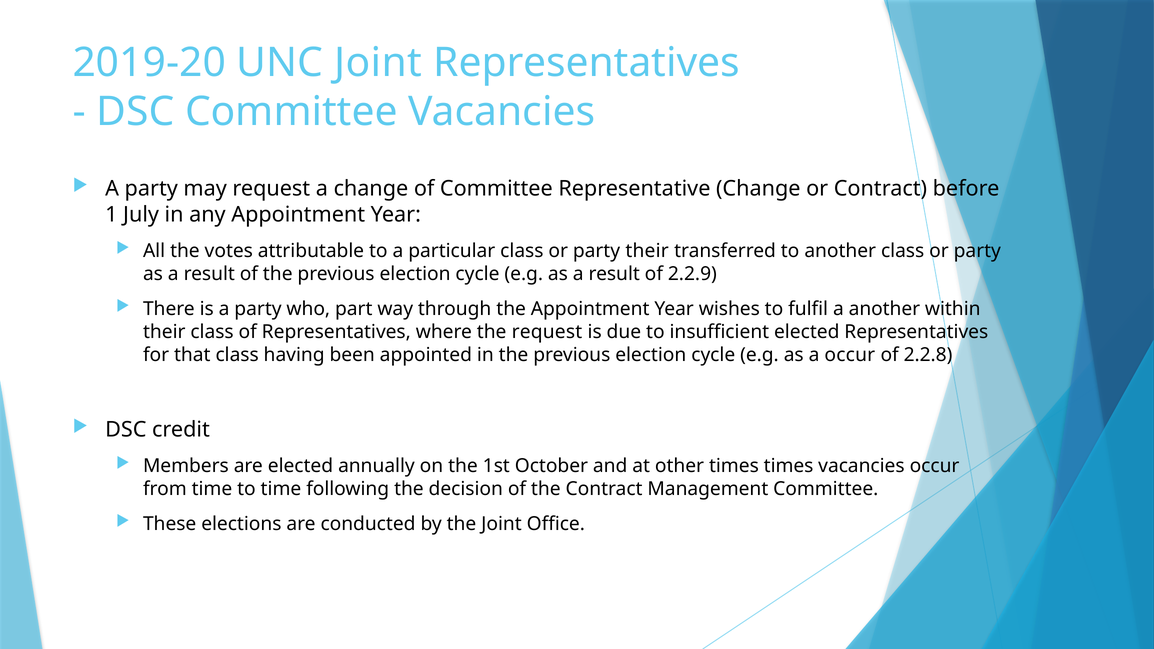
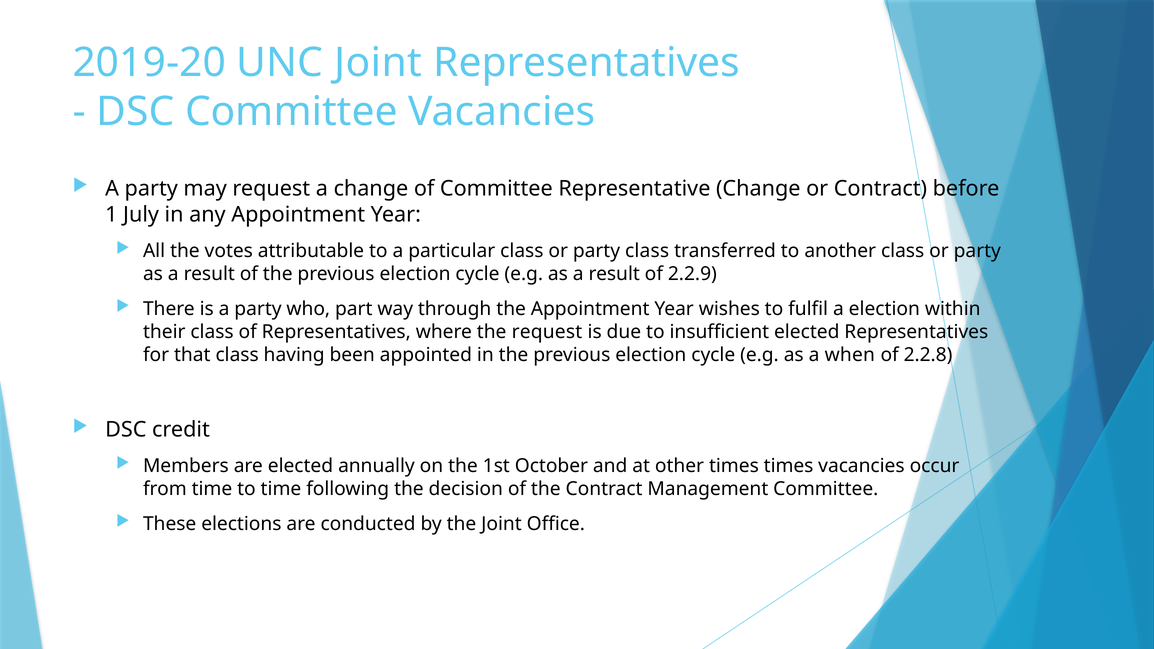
party their: their -> class (647, 251)
a another: another -> election (884, 309)
a occur: occur -> when (850, 355)
